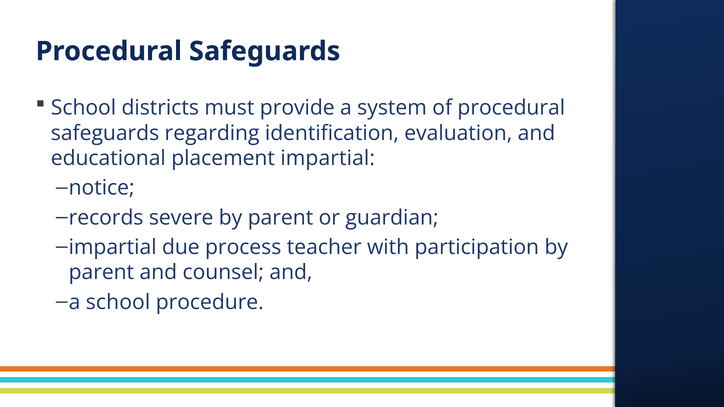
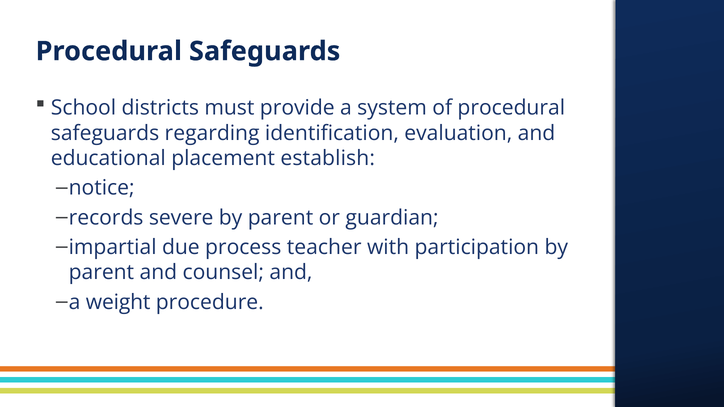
placement impartial: impartial -> establish (328, 159)
a school: school -> weight (118, 302)
